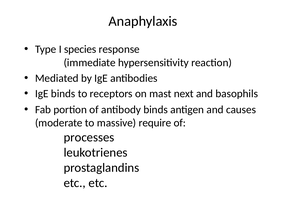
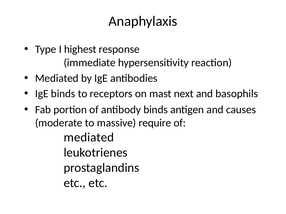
species: species -> highest (80, 49)
processes: processes -> mediated (89, 138)
